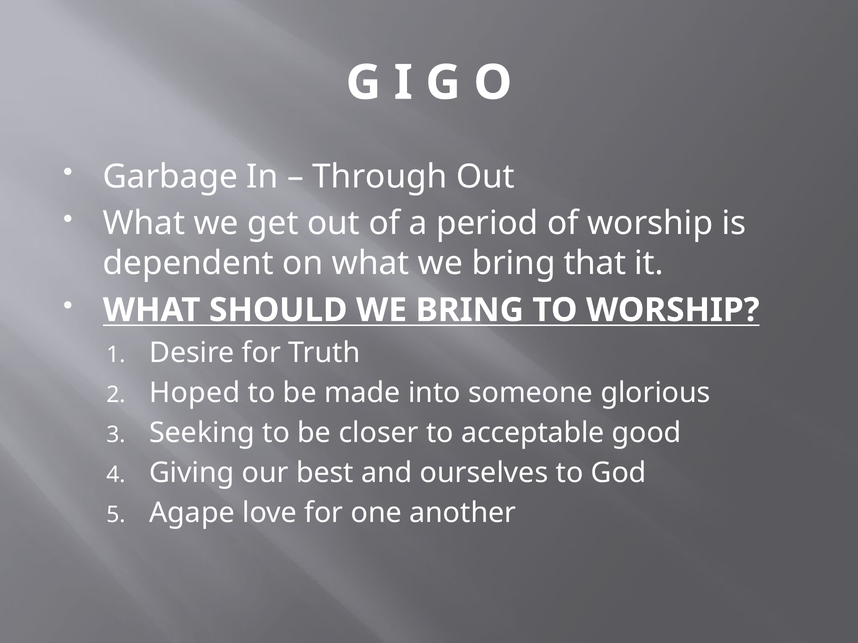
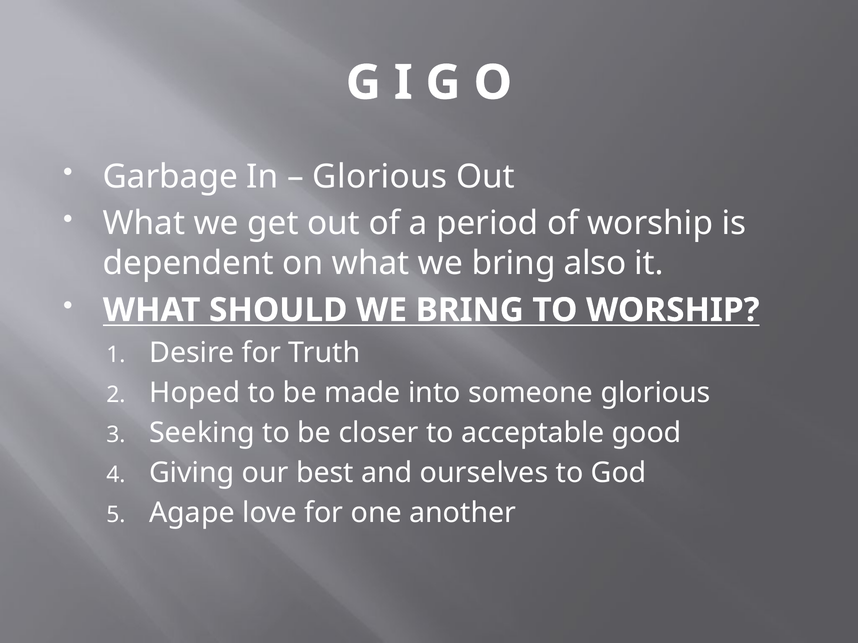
Through: Through -> Glorious (380, 177)
that: that -> also (595, 264)
